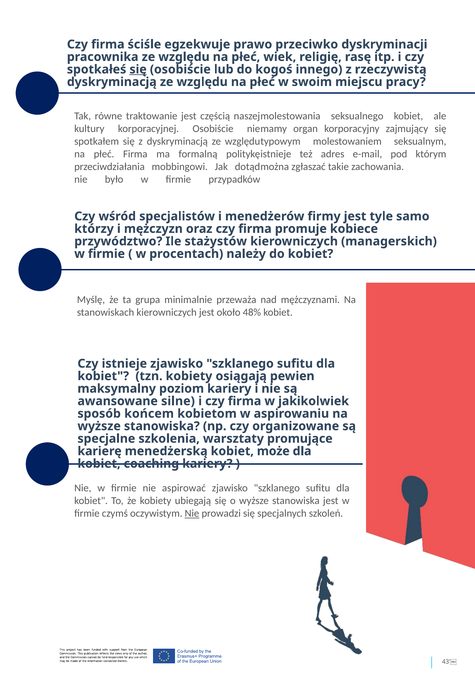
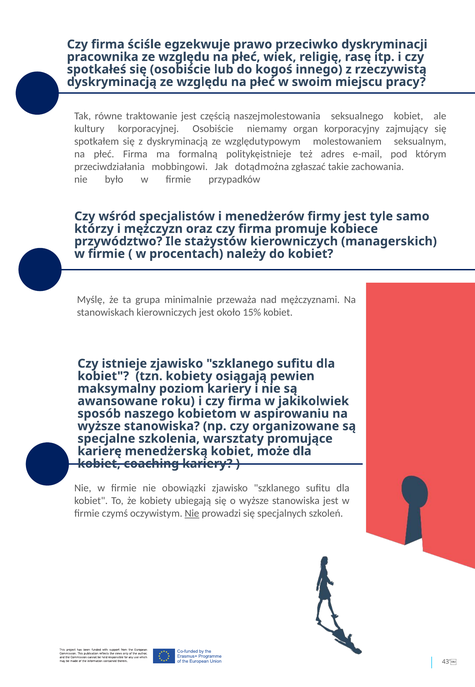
się underline: present -> none (138, 69)
48%: 48% -> 15% (252, 312)
silne: silne -> roku (178, 401)
końcem: końcem -> naszego (149, 413)
aspirować: aspirować -> obowiązki (184, 487)
